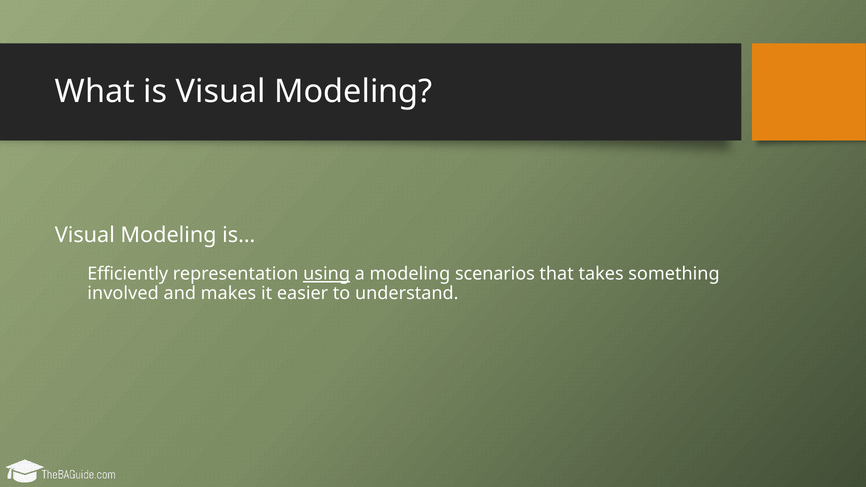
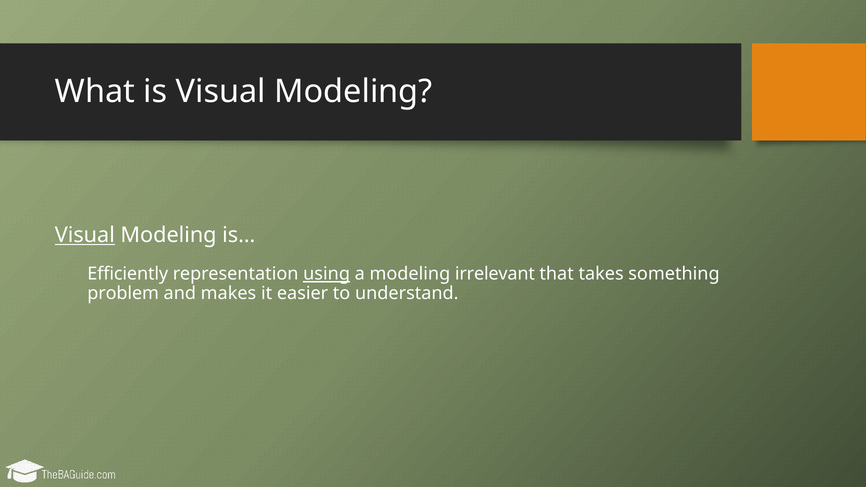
Visual underline: none -> present (85, 235)
scenarios: scenarios -> irrelevant (495, 274)
involved: involved -> problem (123, 294)
